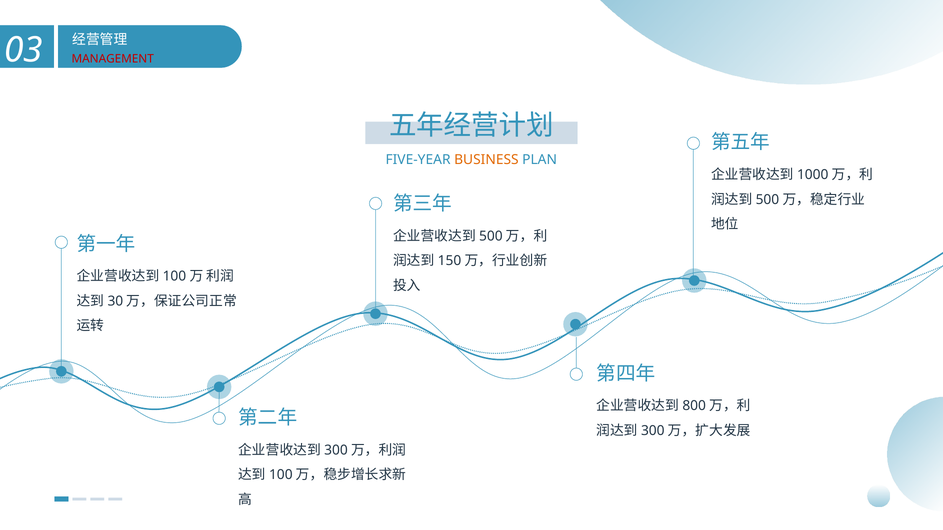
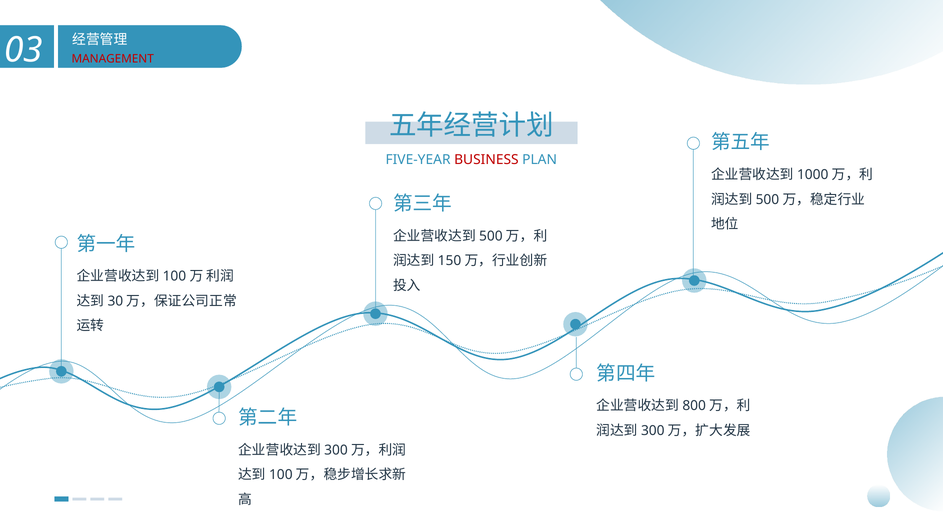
BUSINESS colour: orange -> red (486, 160)
